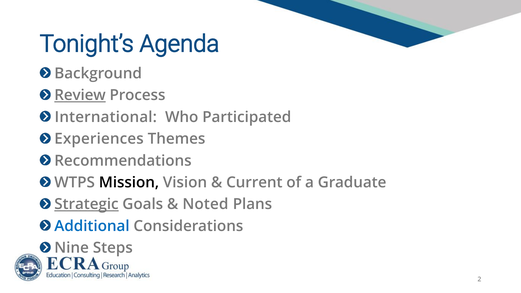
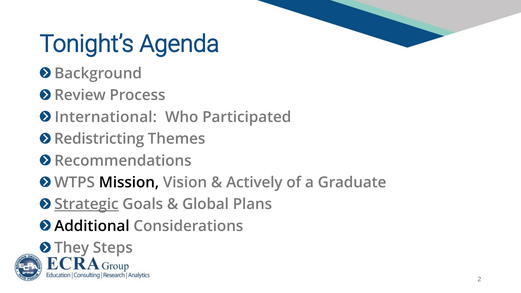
Review underline: present -> none (80, 95)
Experiences: Experiences -> Redistricting (99, 139)
Current: Current -> Actively (254, 183)
Noted: Noted -> Global (206, 204)
Additional colour: blue -> black (92, 226)
Nine: Nine -> They (72, 248)
